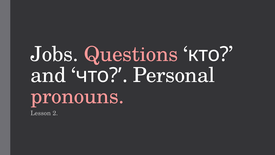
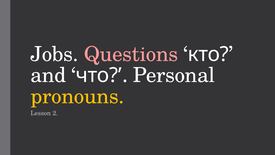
pronouns colour: pink -> yellow (77, 96)
